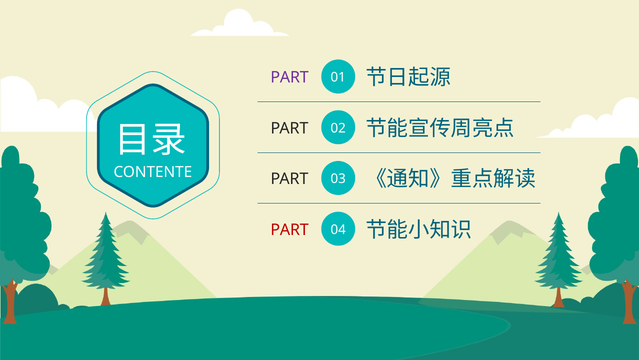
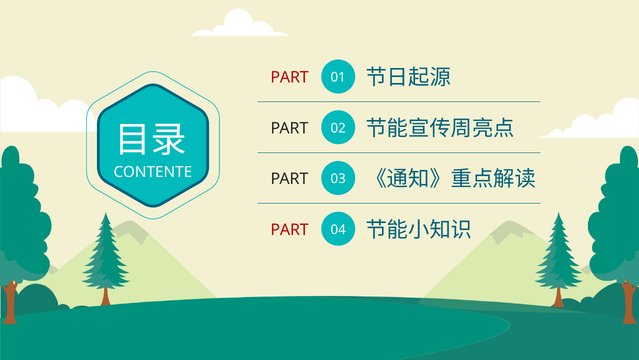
PART colour: purple -> red (290, 77)
